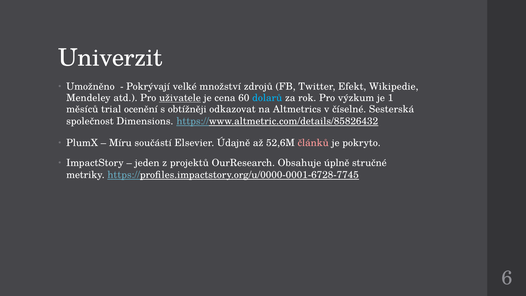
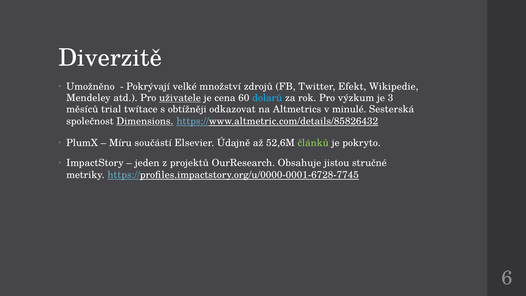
Univerzit: Univerzit -> Diverzitě (110, 58)
1: 1 -> 3 (391, 98)
ocenění: ocenění -> twítace (141, 109)
číselné: číselné -> minulé (349, 109)
Dimensions underline: none -> present (145, 121)
článků colour: pink -> light green (313, 143)
úplně: úplně -> jistou (337, 163)
